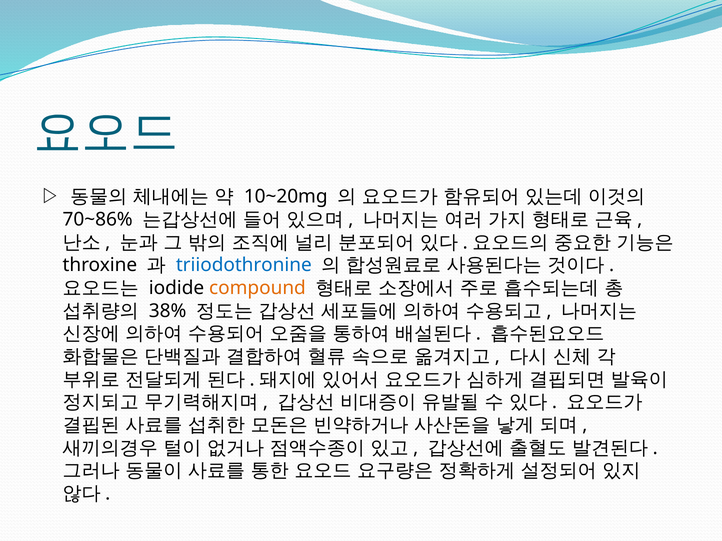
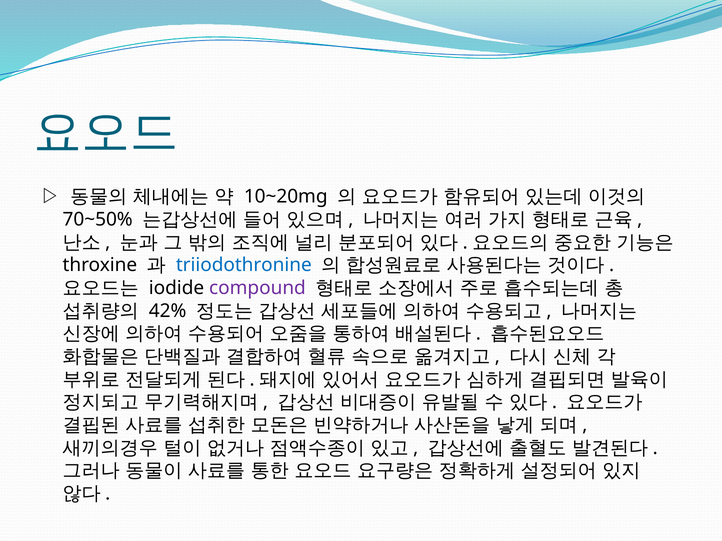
70~86%: 70~86% -> 70~50% (98, 220)
compound colour: orange -> purple (257, 288)
38%: 38% -> 42% (168, 311)
